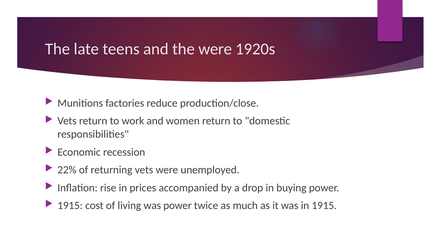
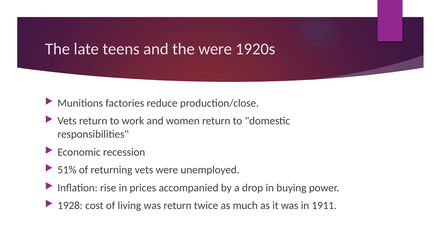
22%: 22% -> 51% (67, 170)
1915: 1915 -> 1928 (70, 206)
was power: power -> return (178, 206)
in 1915: 1915 -> 1911 (324, 206)
